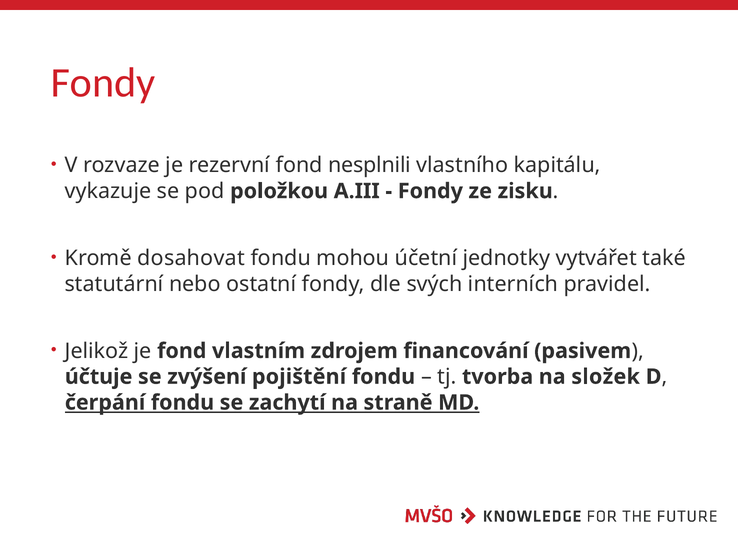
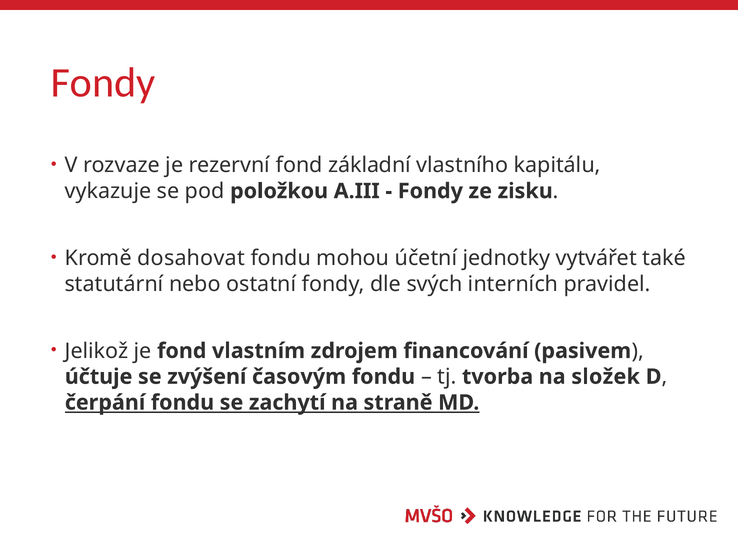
nesplnili: nesplnili -> základní (370, 165)
pojištění: pojištění -> časovým (299, 377)
